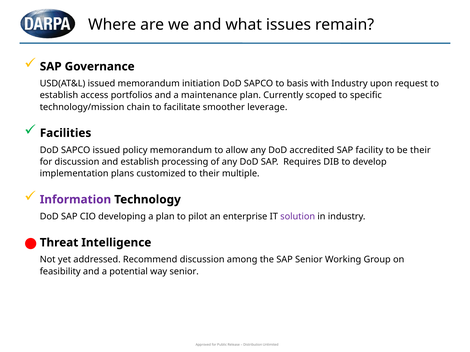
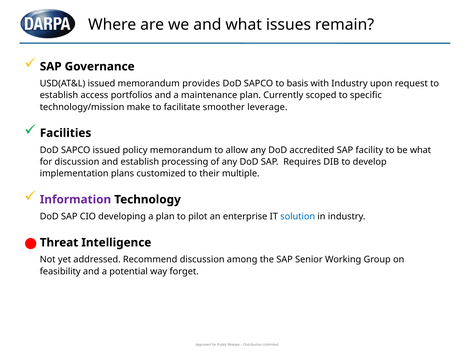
initiation: initiation -> provides (201, 84)
chain: chain -> make (138, 107)
be their: their -> what (421, 150)
solution colour: purple -> blue (298, 217)
way senior: senior -> forget (184, 272)
